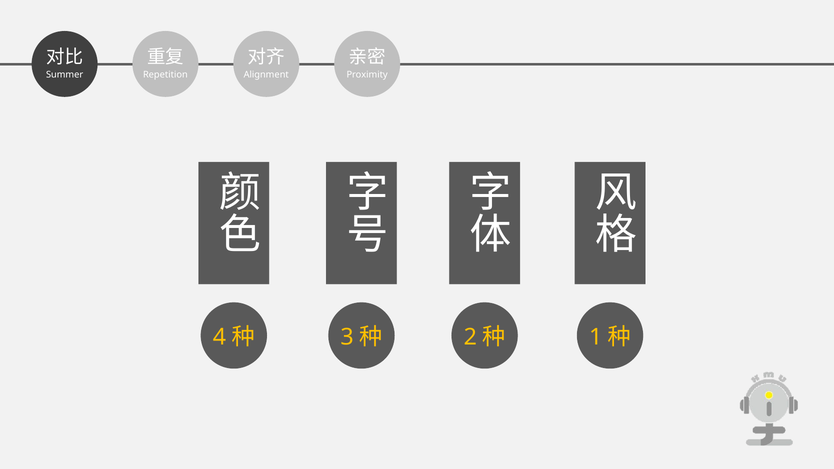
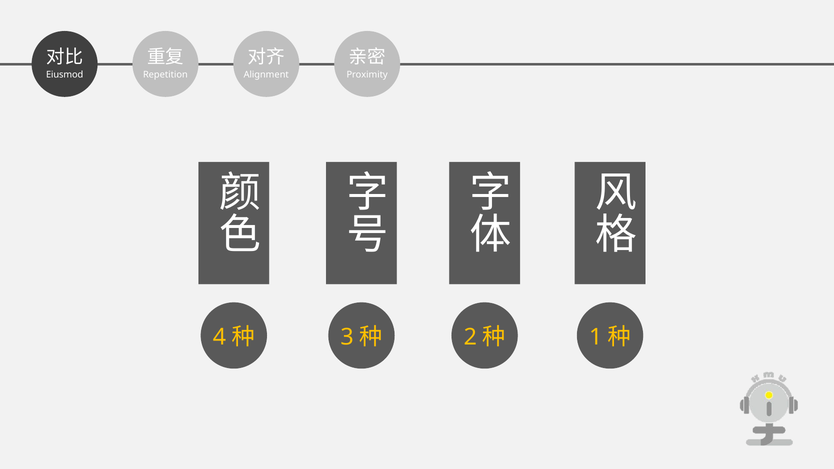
Summer: Summer -> Eiusmod (65, 75)
